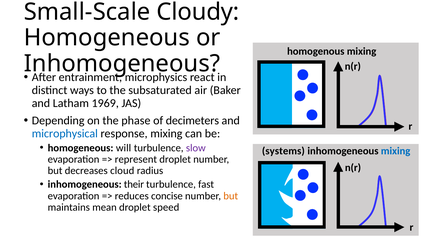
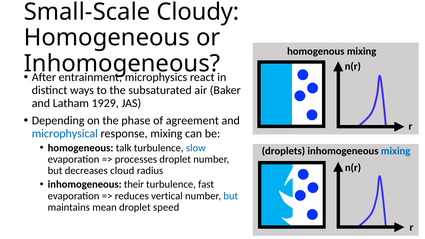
1969: 1969 -> 1929 (105, 103)
decimeters: decimeters -> agreement (192, 121)
will: will -> talk (124, 148)
slow colour: purple -> blue (196, 148)
systems: systems -> droplets (283, 151)
represent: represent -> processes (136, 159)
concise: concise -> vertical (167, 196)
but colour: orange -> blue (231, 196)
